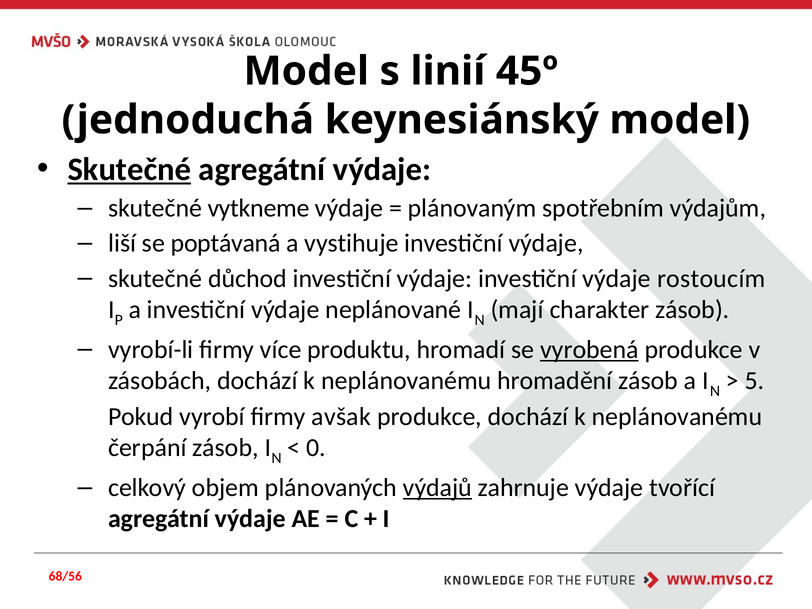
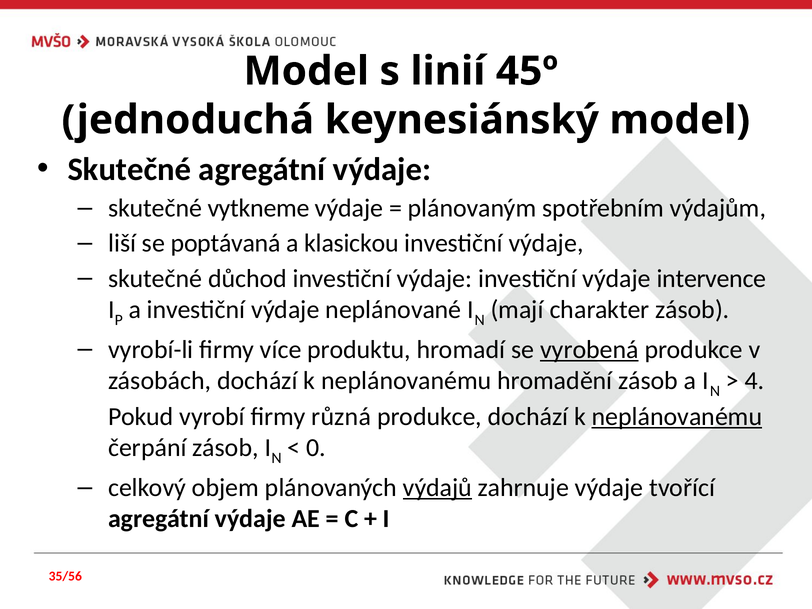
Skutečné underline: present -> none (129, 169)
vystihuje: vystihuje -> klasickou (352, 243)
rostoucím: rostoucím -> intervence (711, 279)
5: 5 -> 4 (754, 381)
avšak: avšak -> různá (341, 417)
neplánovanému underline: none -> present (677, 417)
68/56: 68/56 -> 35/56 (65, 576)
